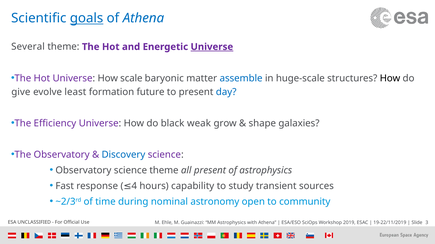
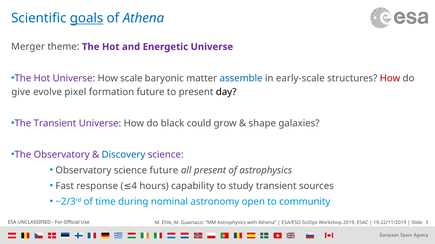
Several: Several -> Merger (28, 47)
Universe underline: present -> none (212, 47)
huge-scale: huge-scale -> early-scale (300, 78)
How colour: black -> red (390, 78)
least: least -> pixel (75, 92)
day colour: blue -> black (226, 92)
The Efficiency: Efficiency -> Transient (55, 124)
weak: weak -> could (199, 124)
science theme: theme -> future (164, 171)
